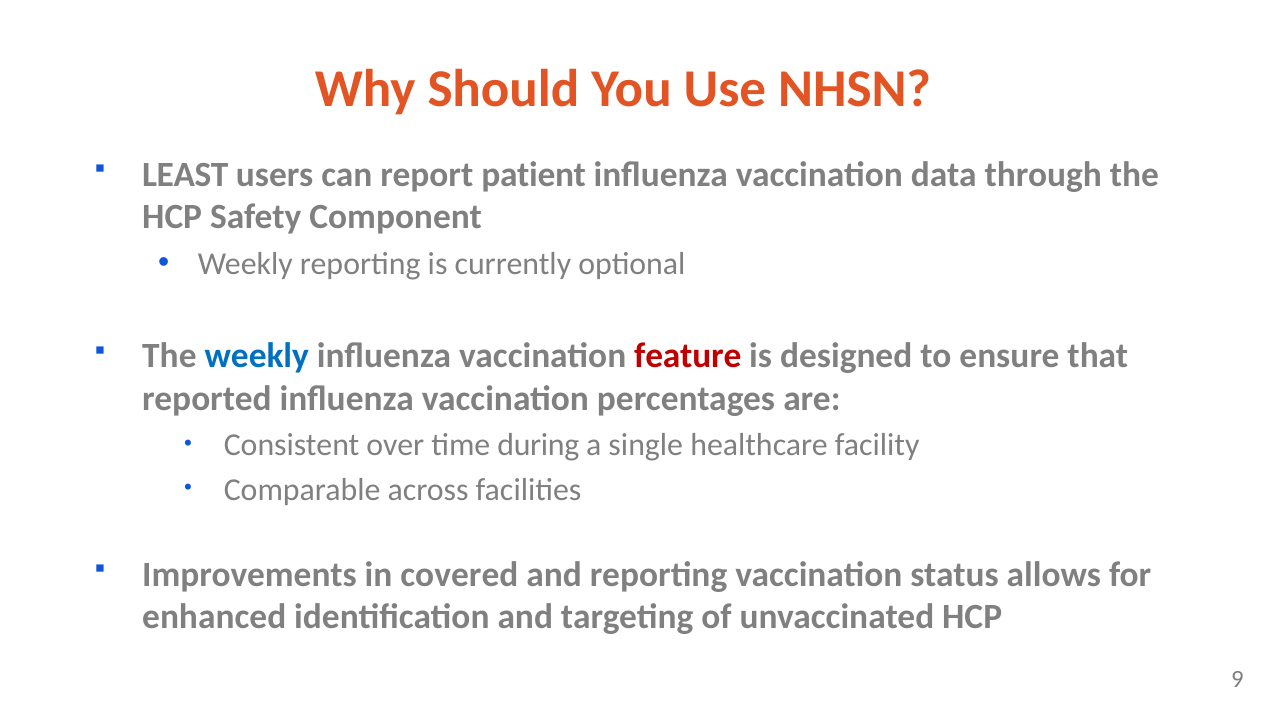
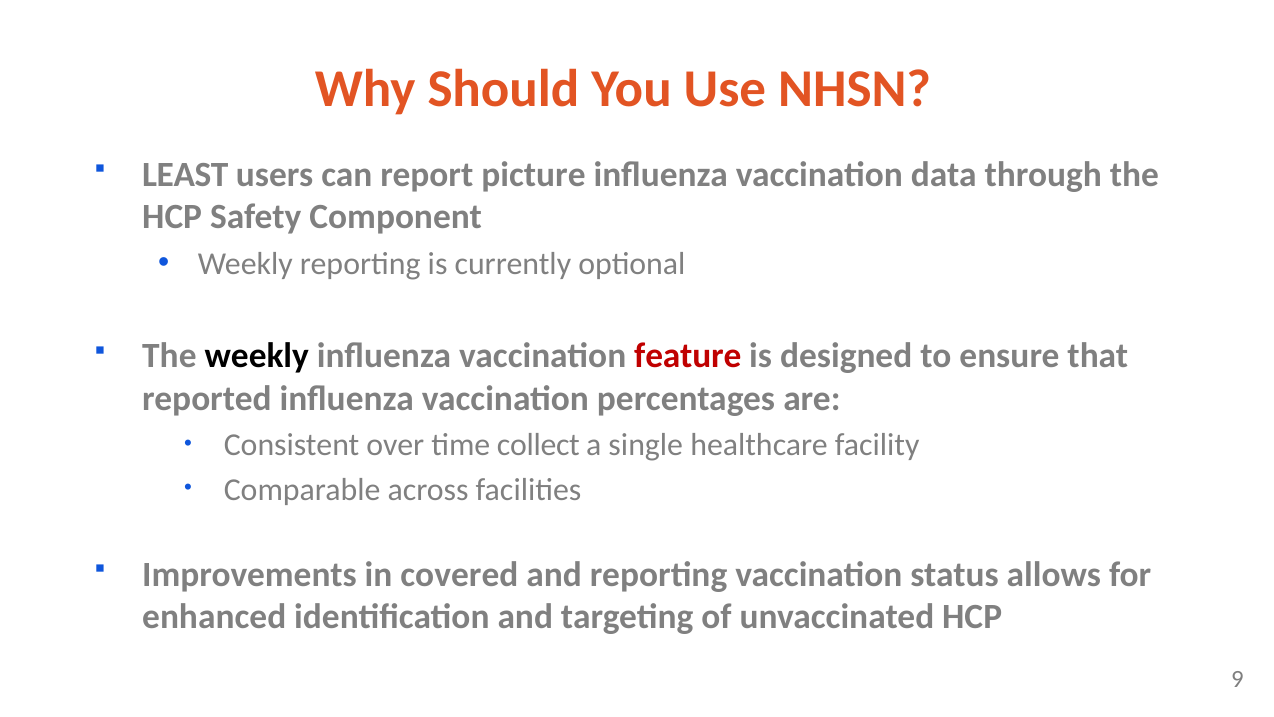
patient: patient -> picture (533, 175)
weekly colour: blue -> black (257, 356)
during: during -> collect (538, 445)
